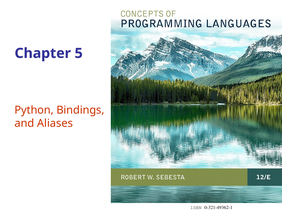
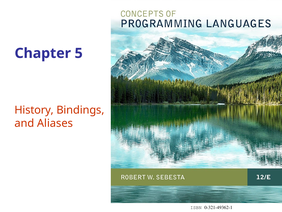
Python: Python -> History (34, 110)
